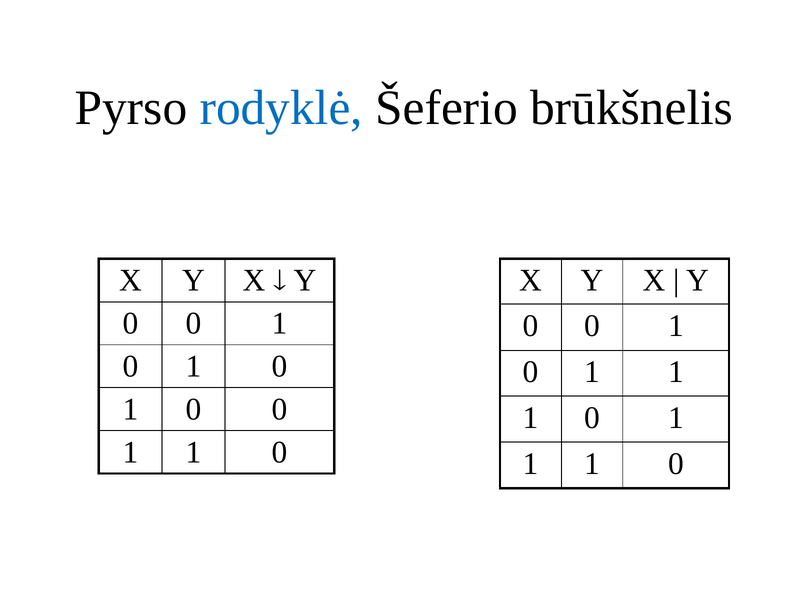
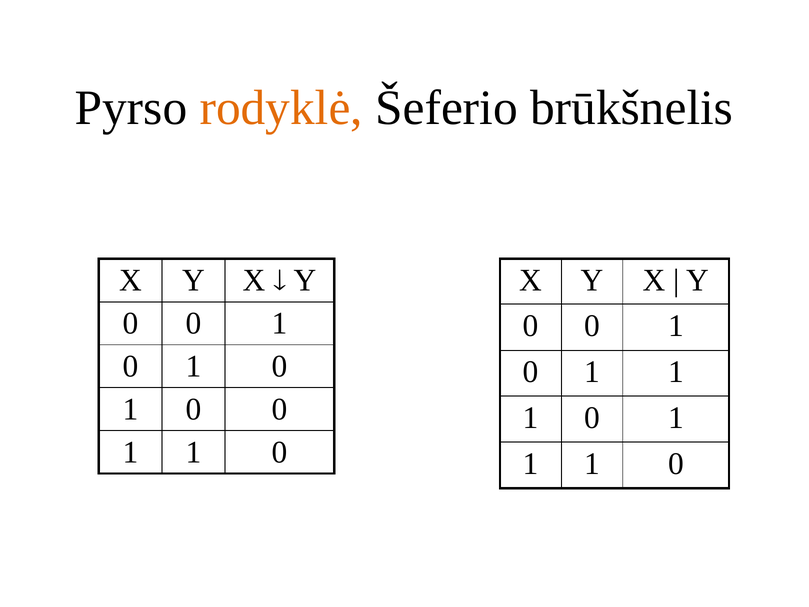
rodyklė colour: blue -> orange (281, 108)
